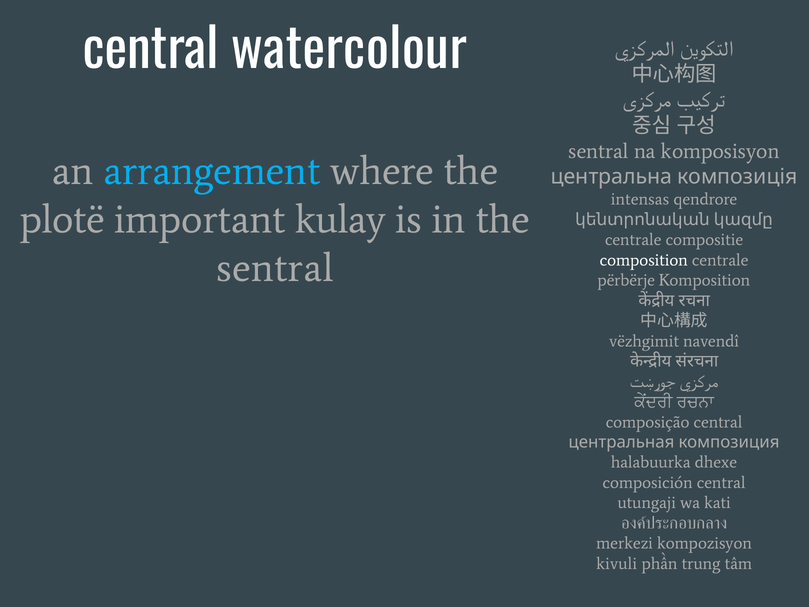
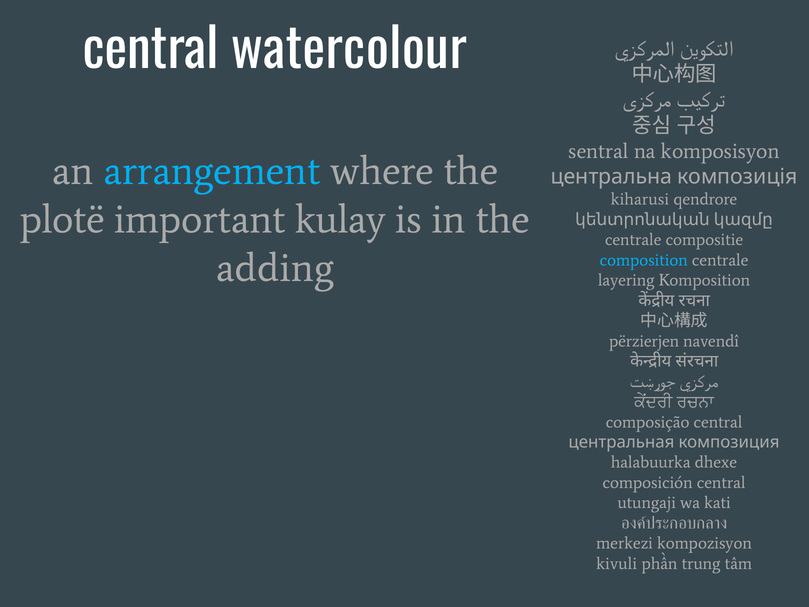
intensas: intensas -> kiharusi (640, 199)
sentral: sentral -> adding (275, 268)
composition colour: white -> light blue (644, 260)
përbërje: përbërje -> layering (626, 280)
vëzhgimit: vëzhgimit -> përzierjen (644, 341)
